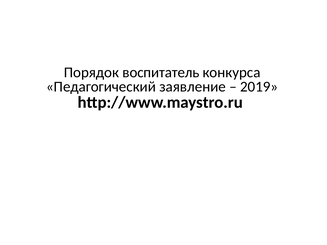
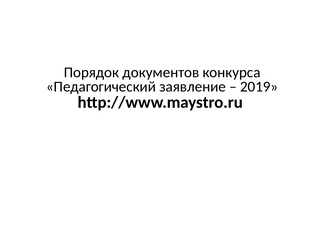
воспитатель: воспитатель -> документов (161, 73)
